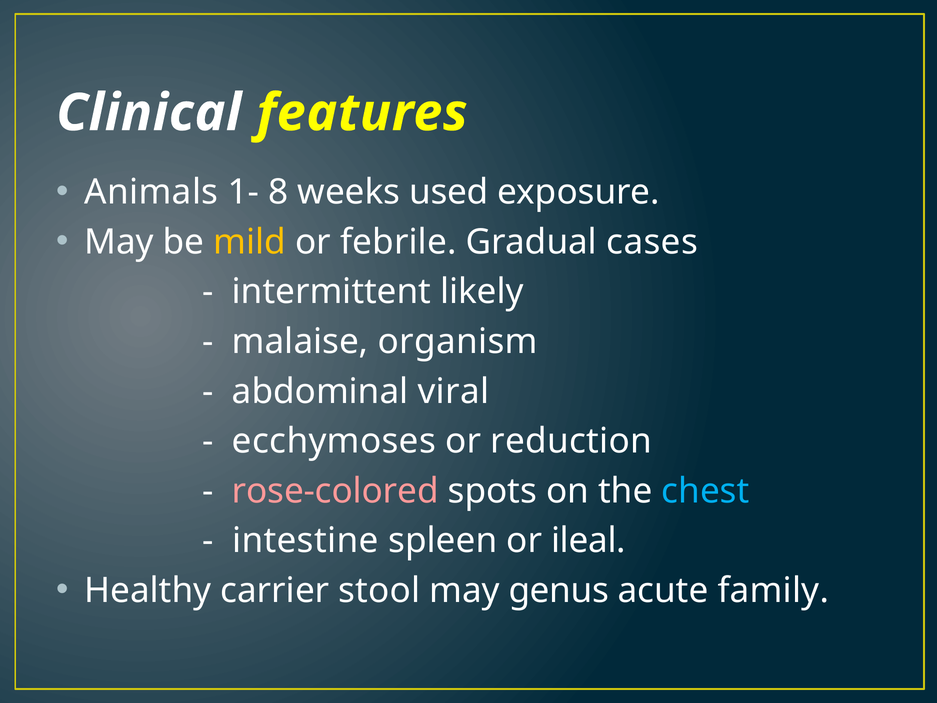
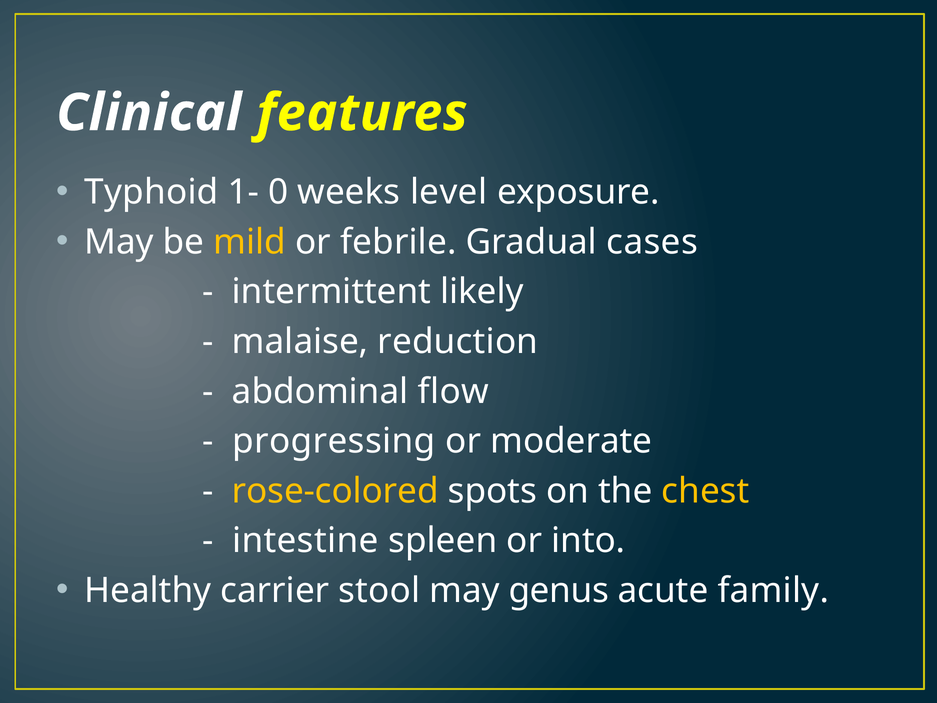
Animals: Animals -> Typhoid (151, 192)
8: 8 -> 0 (278, 192)
used: used -> level (449, 192)
organism: organism -> reduction (458, 342)
viral: viral -> flow (453, 391)
ecchymoses: ecchymoses -> progressing (334, 441)
reduction: reduction -> moderate (571, 441)
rose-colored colour: pink -> yellow (335, 491)
chest colour: light blue -> yellow (705, 491)
ileal: ileal -> into (588, 541)
